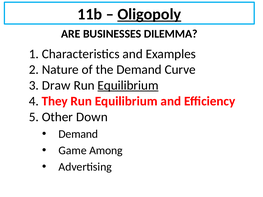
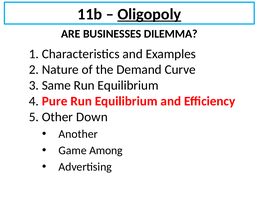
Draw: Draw -> Same (56, 86)
Equilibrium underline: present -> none (128, 86)
They: They -> Pure (55, 101)
Demand: Demand -> Another (78, 134)
